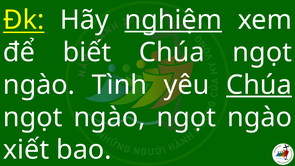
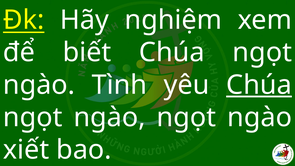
nghiệm underline: present -> none (173, 20)
